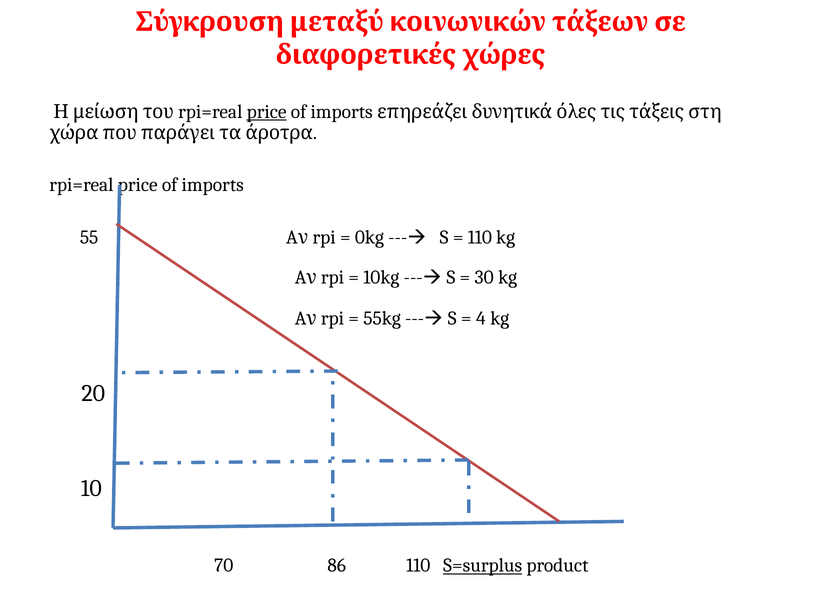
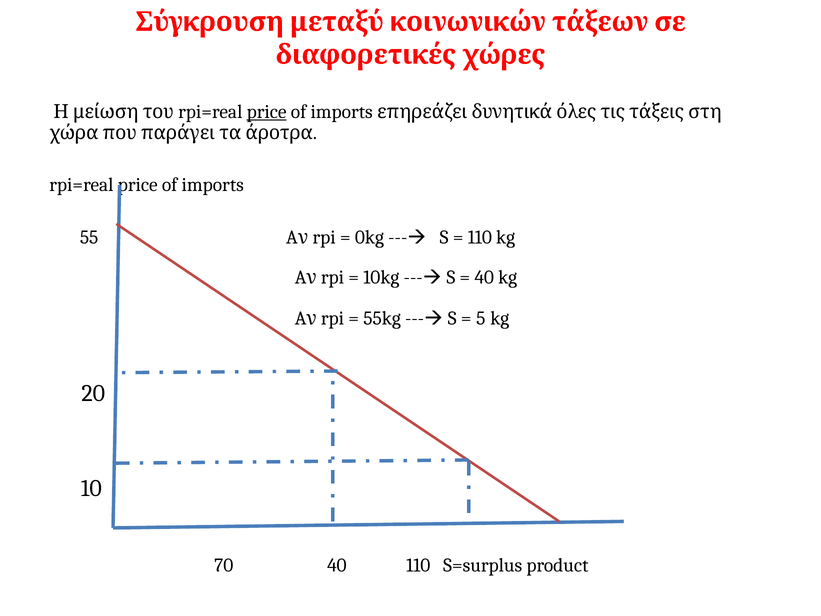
30: 30 -> 40 (484, 277)
4: 4 -> 5 (481, 318)
70 86: 86 -> 40 (337, 565)
S=surplus underline: present -> none (483, 565)
